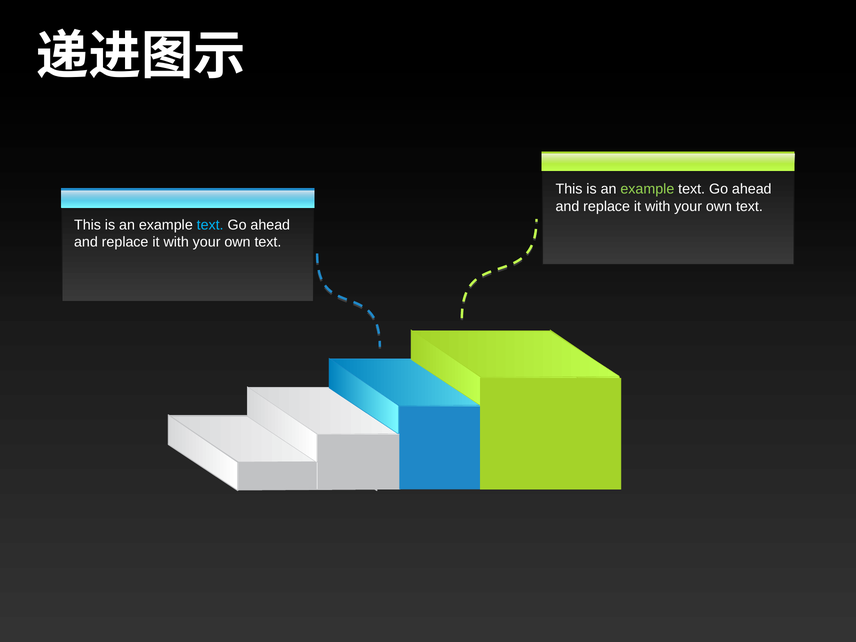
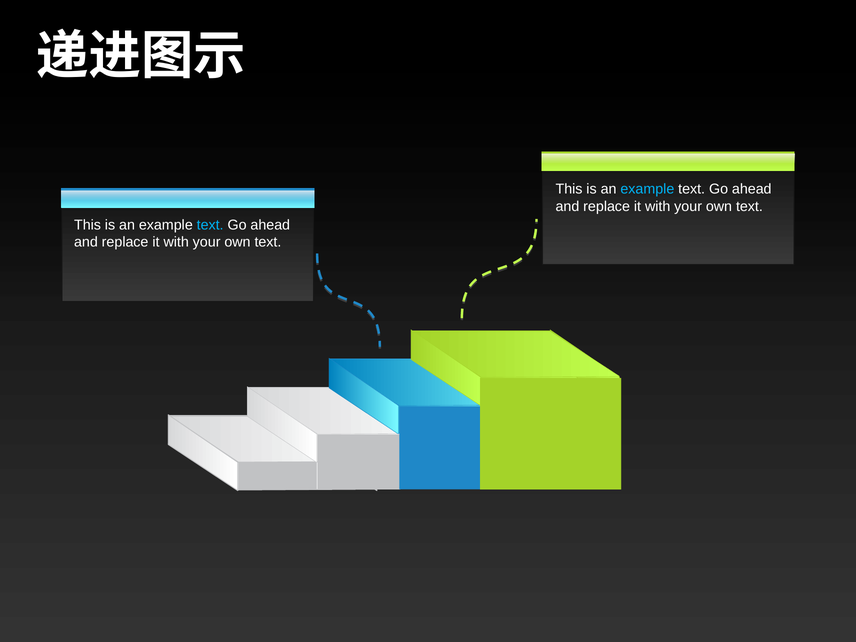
example colour: light green -> light blue (647, 189)
